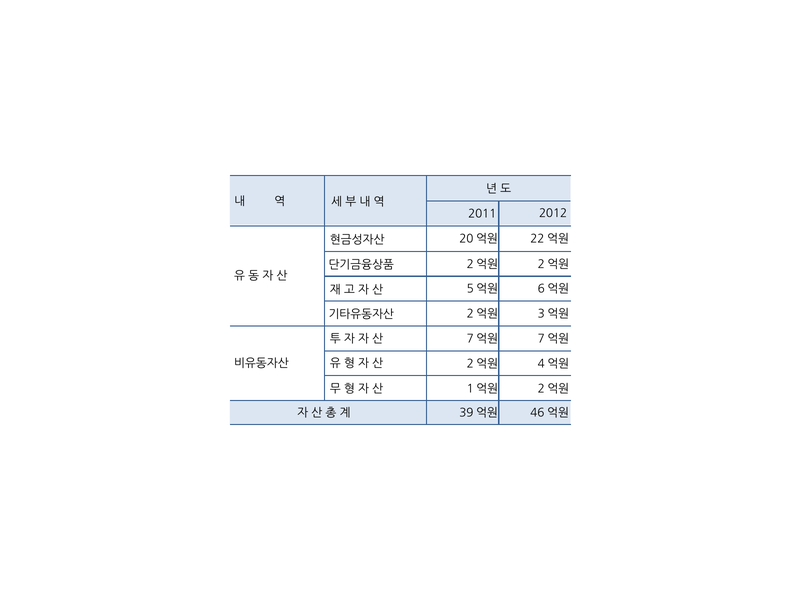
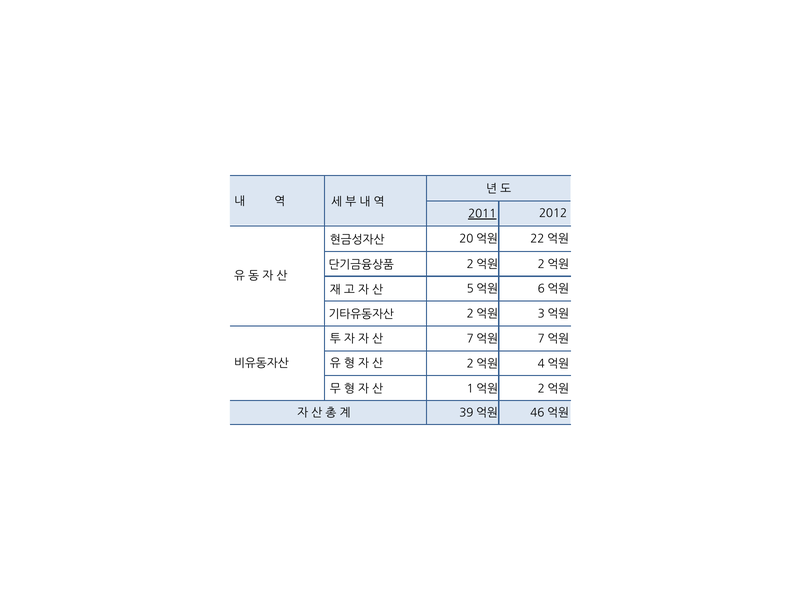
2011 underline: none -> present (482, 214)
